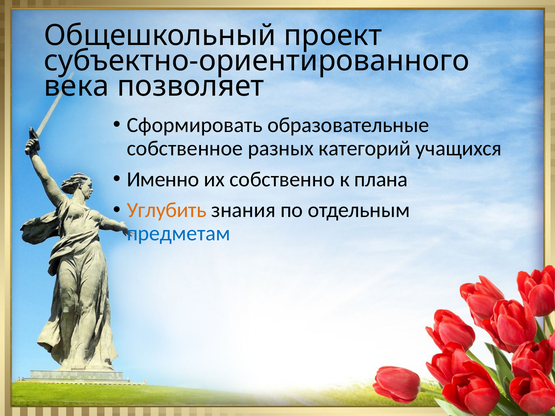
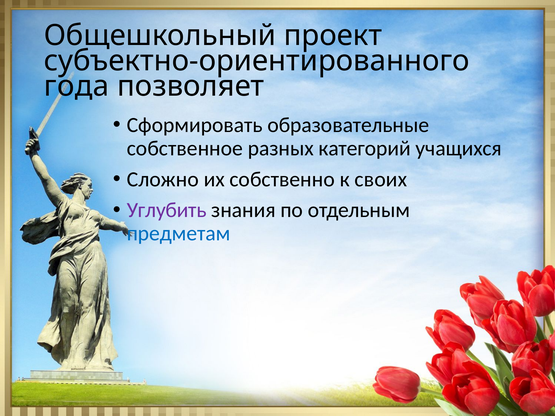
века: века -> года (76, 86)
Именно: Именно -> Сложно (163, 179)
плана: плана -> своих (381, 179)
Углубить colour: orange -> purple (167, 210)
